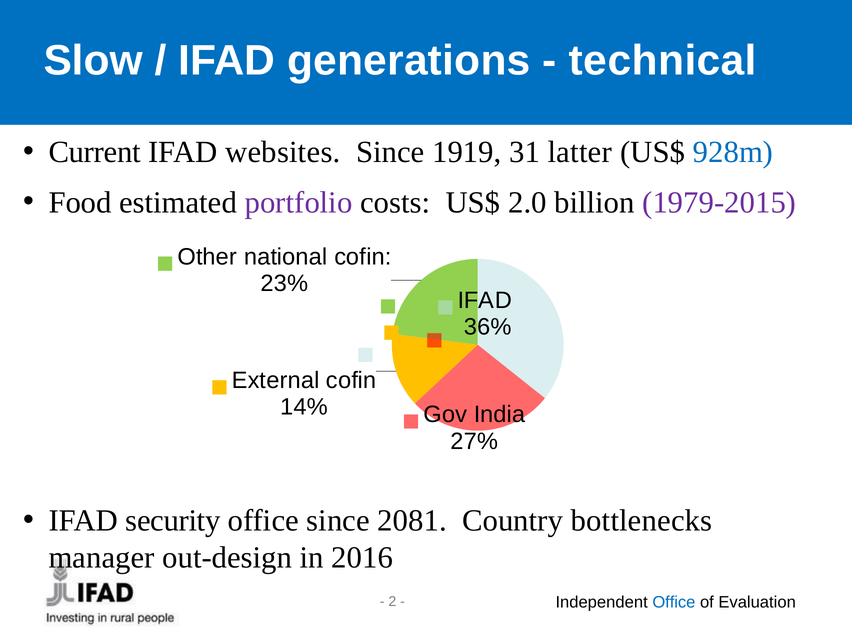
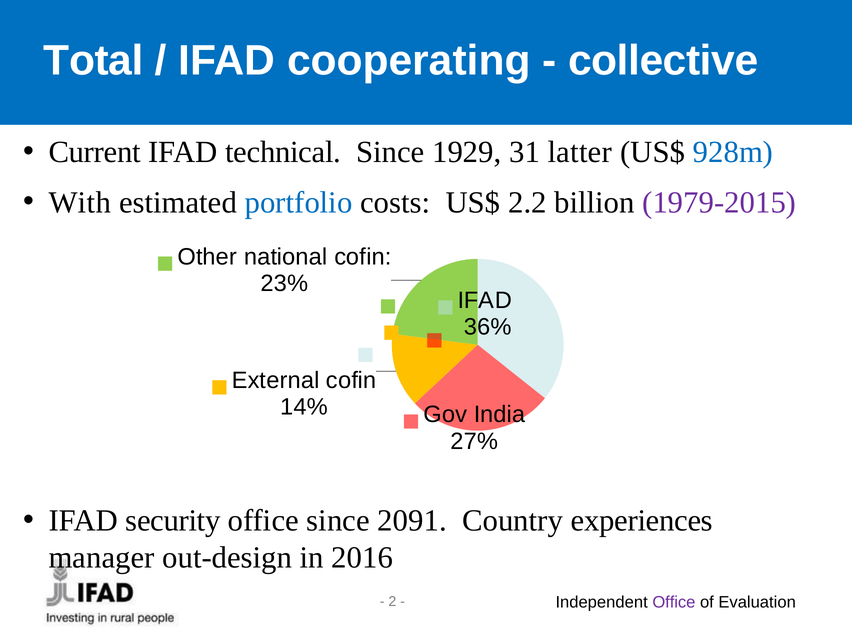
Slow: Slow -> Total (93, 61)
generations: generations -> cooperating (409, 61)
technical: technical -> collective (663, 61)
websites: websites -> technical (283, 152)
1919: 1919 -> 1929 (467, 152)
Food: Food -> With (80, 203)
portfolio colour: purple -> blue (299, 203)
2.0: 2.0 -> 2.2 (527, 203)
2081: 2081 -> 2091 (412, 521)
bottlenecks: bottlenecks -> experiences (642, 521)
Office colour: blue -> purple (674, 602)
